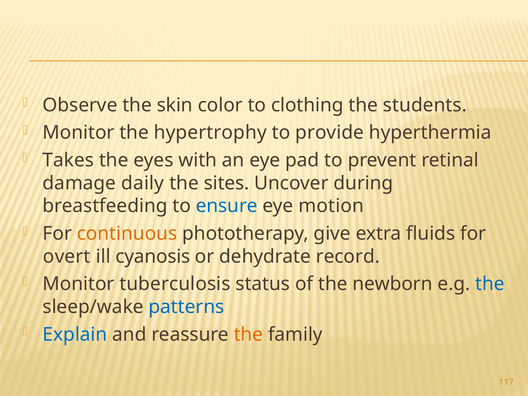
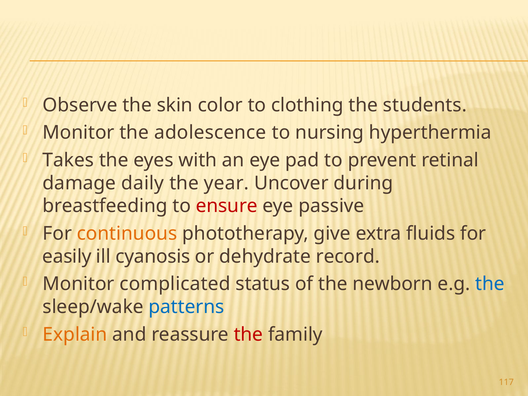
hypertrophy: hypertrophy -> adolescence (210, 133)
provide: provide -> nursing (330, 133)
sites: sites -> year (226, 183)
ensure colour: blue -> red (227, 206)
motion: motion -> passive (331, 206)
overt: overt -> easily (67, 256)
tuberculosis: tuberculosis -> complicated (175, 284)
Explain colour: blue -> orange (75, 334)
the colour: orange -> red (248, 334)
